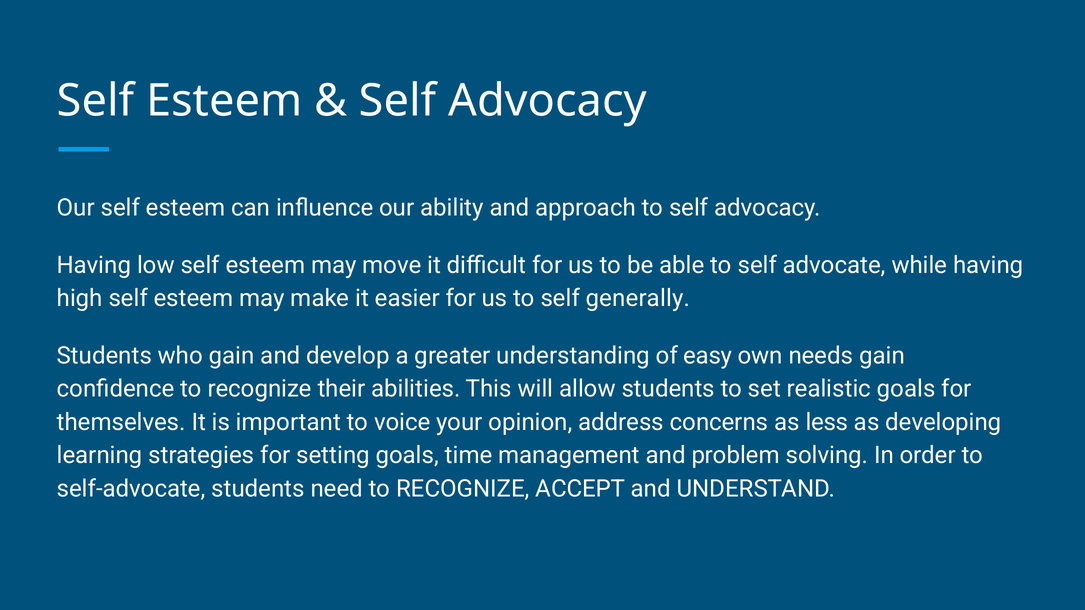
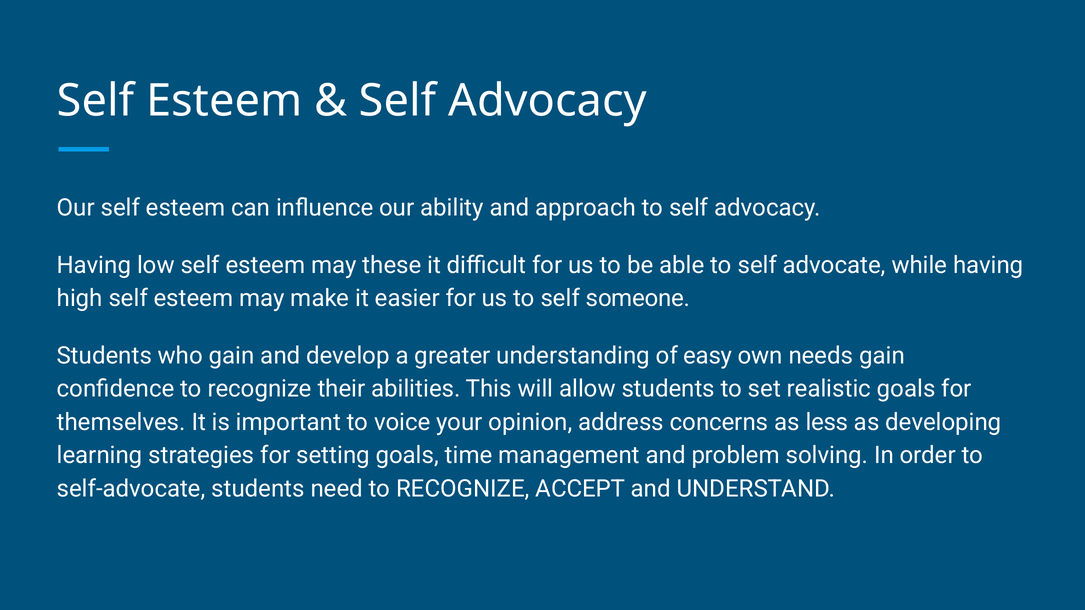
move: move -> these (392, 265)
generally: generally -> someone (638, 299)
